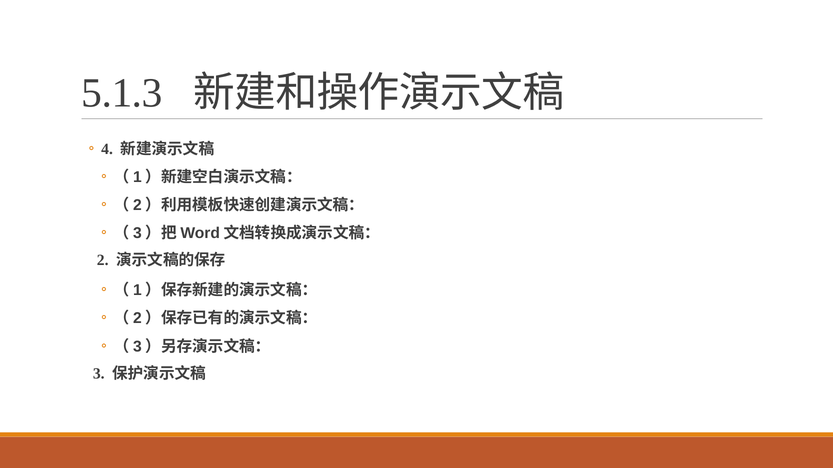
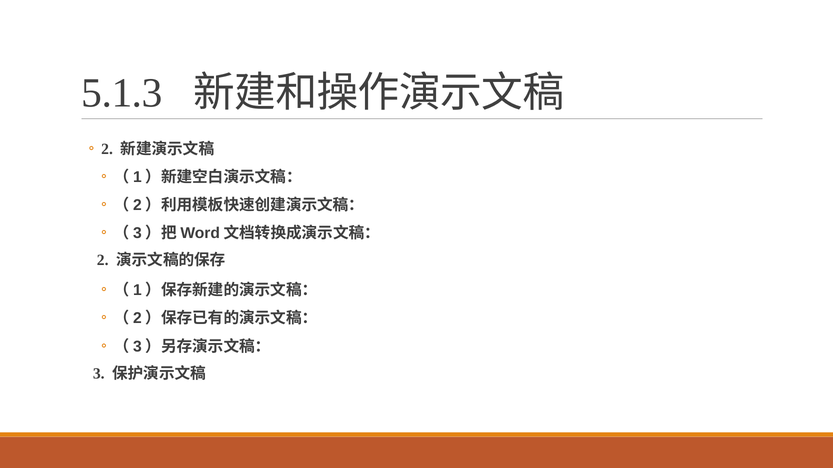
4: 4 -> 2 (107, 149)
